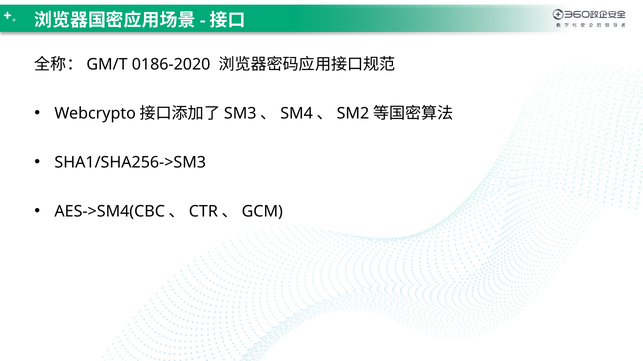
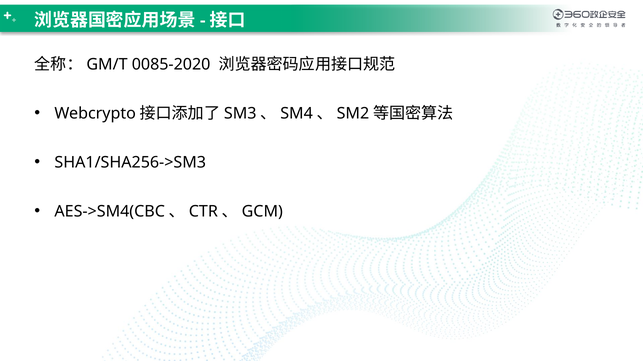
0186-2020: 0186-2020 -> 0085-2020 (171, 65)
